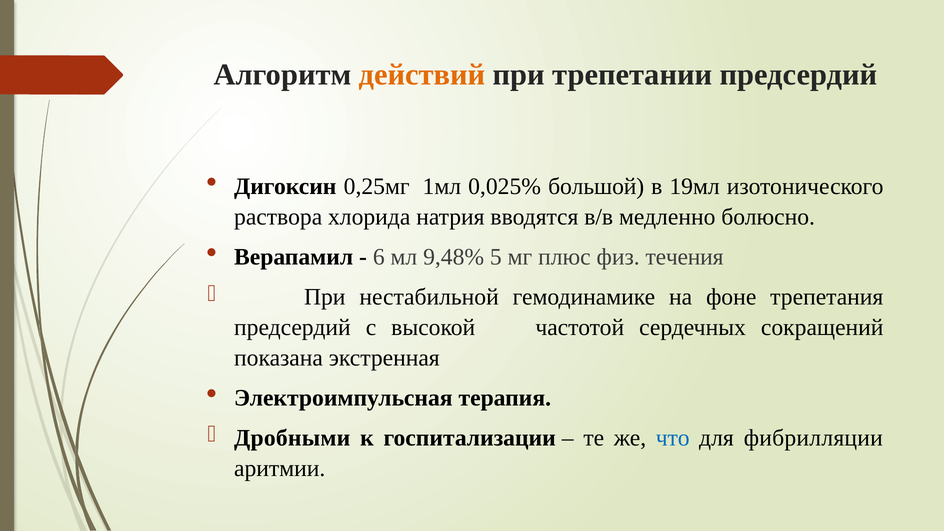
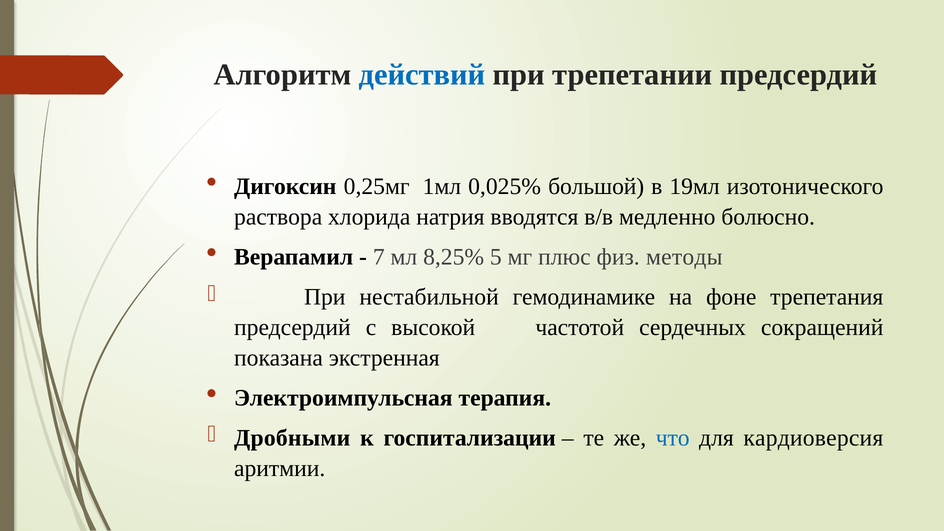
действий colour: orange -> blue (422, 75)
6: 6 -> 7 (379, 257)
9,48%: 9,48% -> 8,25% (454, 257)
течения: течения -> методы (684, 257)
фибрилляции: фибрилляции -> кардиоверсия (813, 438)
